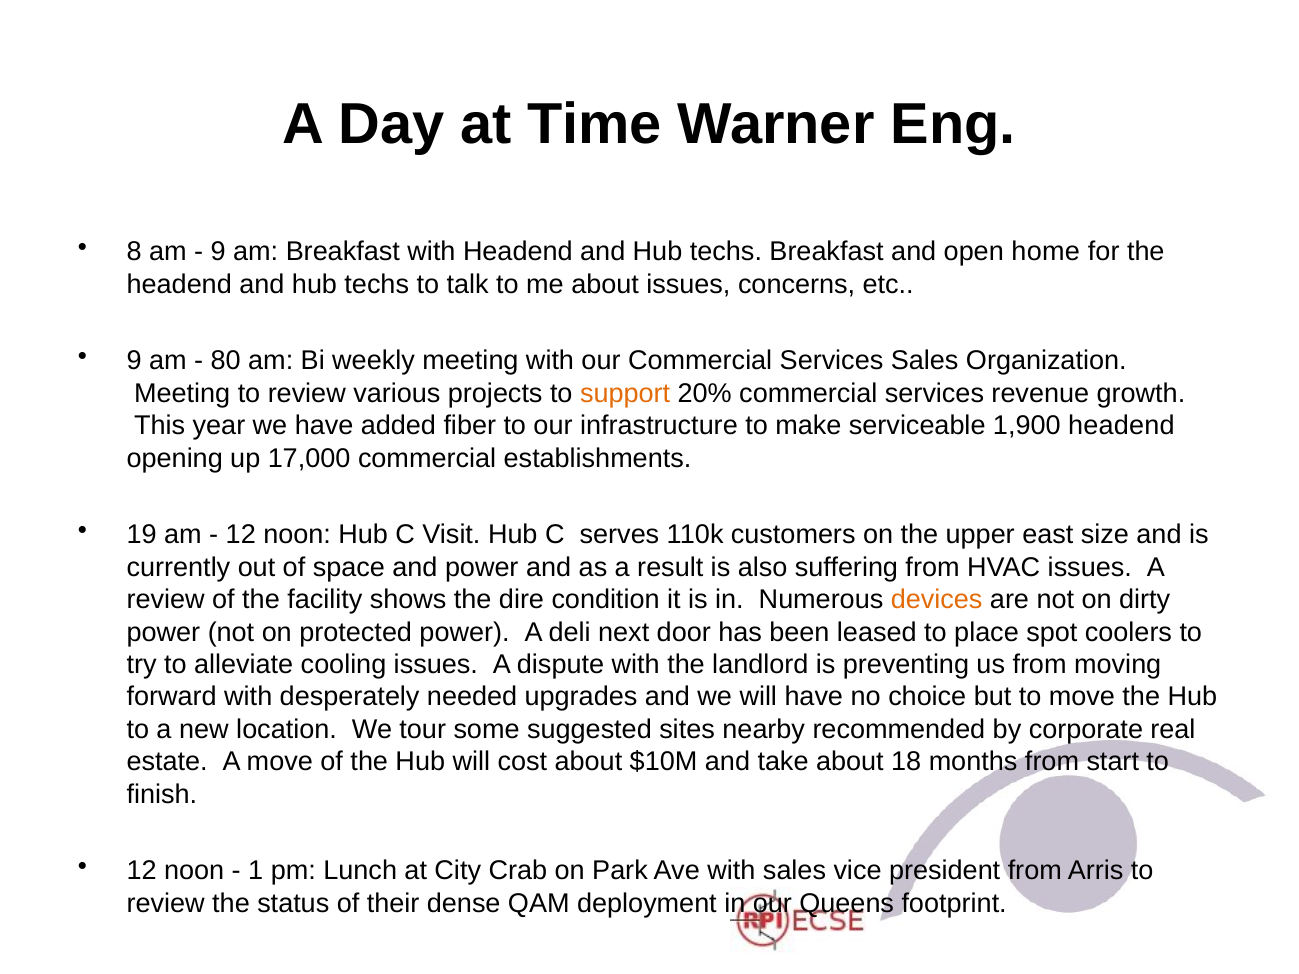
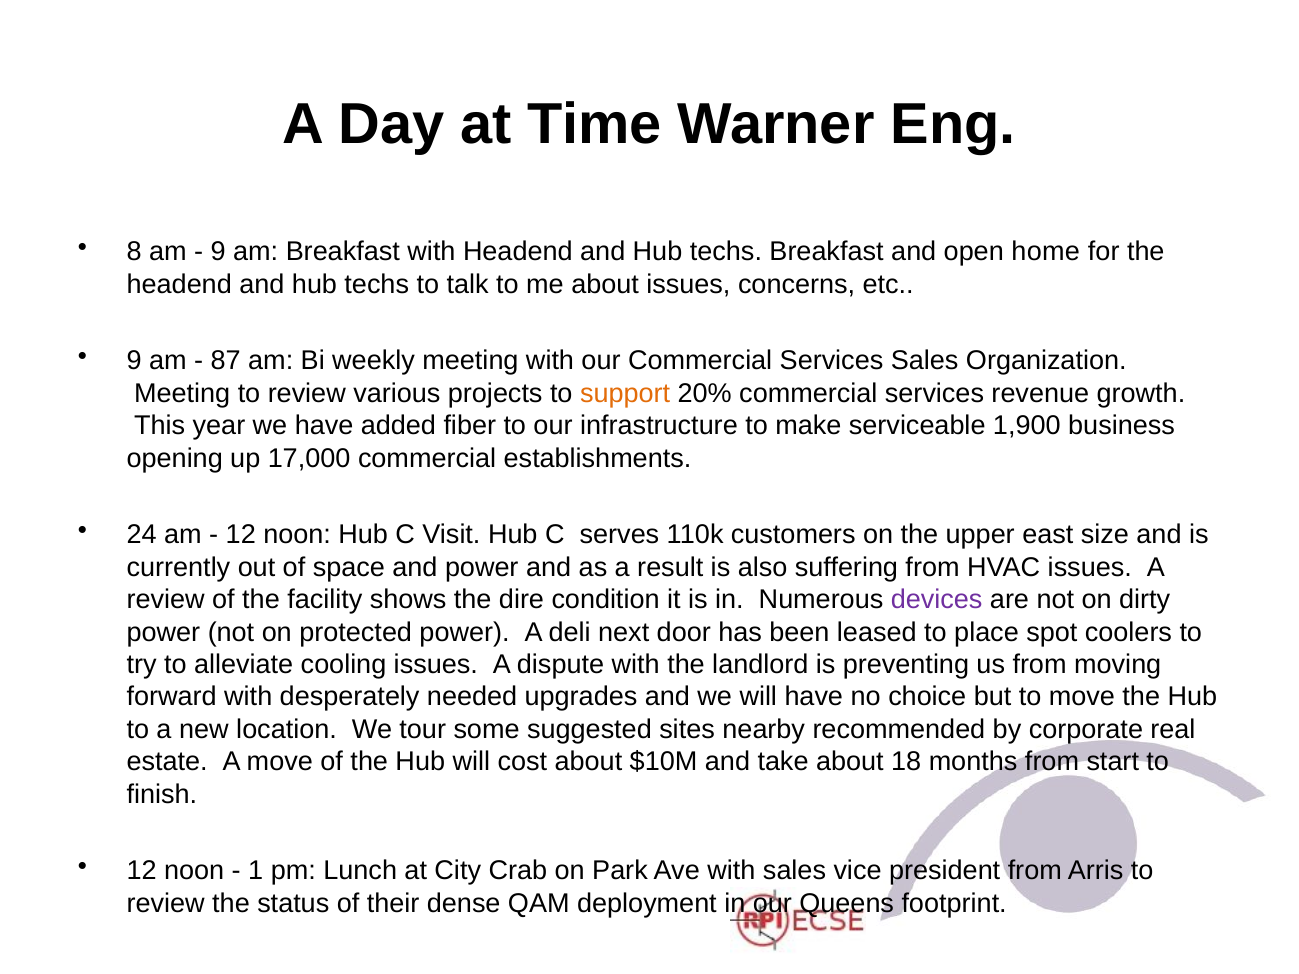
80: 80 -> 87 (226, 361)
1,900 headend: headend -> business (1122, 426)
19: 19 -> 24 (142, 535)
devices colour: orange -> purple (937, 600)
